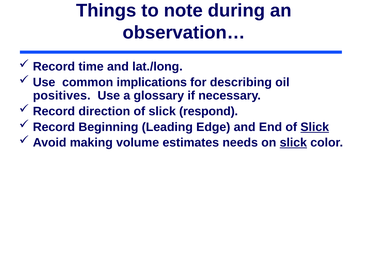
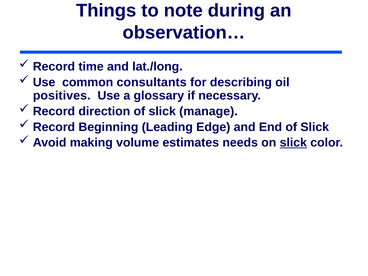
implications: implications -> consultants (152, 82)
respond: respond -> manage (208, 111)
Slick underline: present -> none (315, 127)
